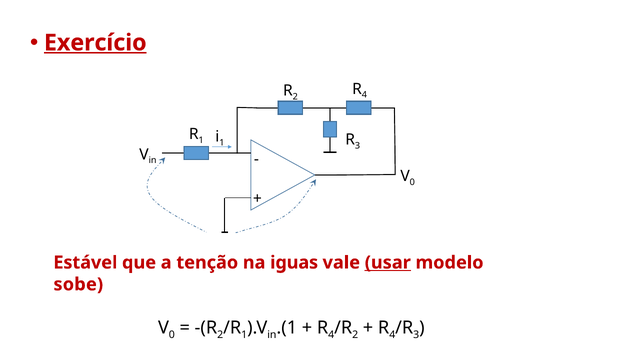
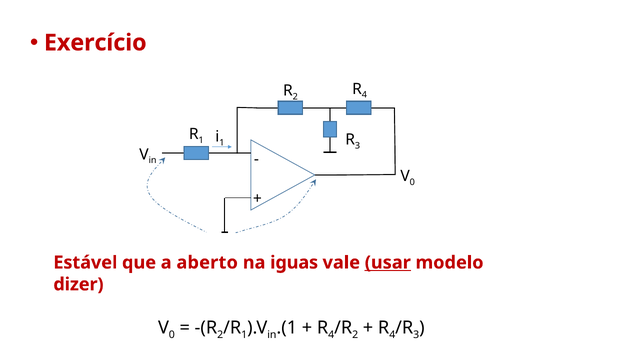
Exercício underline: present -> none (95, 43)
tenção: tenção -> aberto (207, 263)
sobe: sobe -> dizer (78, 285)
